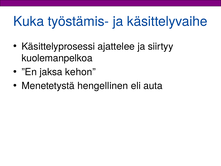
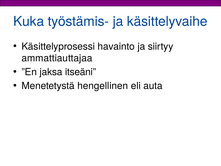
ajattelee: ajattelee -> havainto (116, 46)
kuolemanpelkoa: kuolemanpelkoa -> ammattiauttajaa (57, 58)
kehon: kehon -> itseäni (80, 72)
